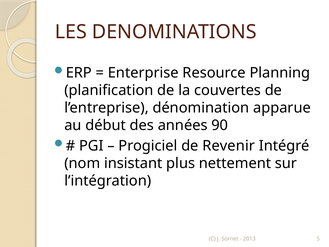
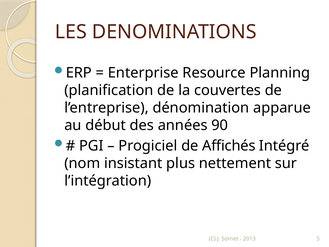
Revenir: Revenir -> Affichés (229, 146)
